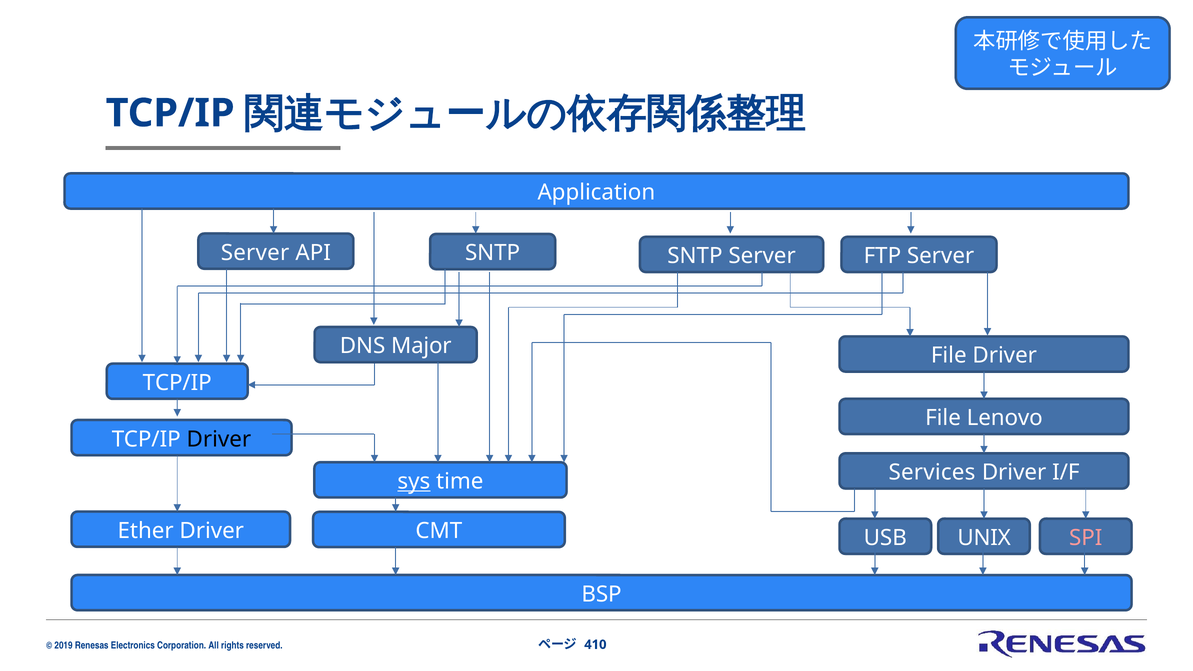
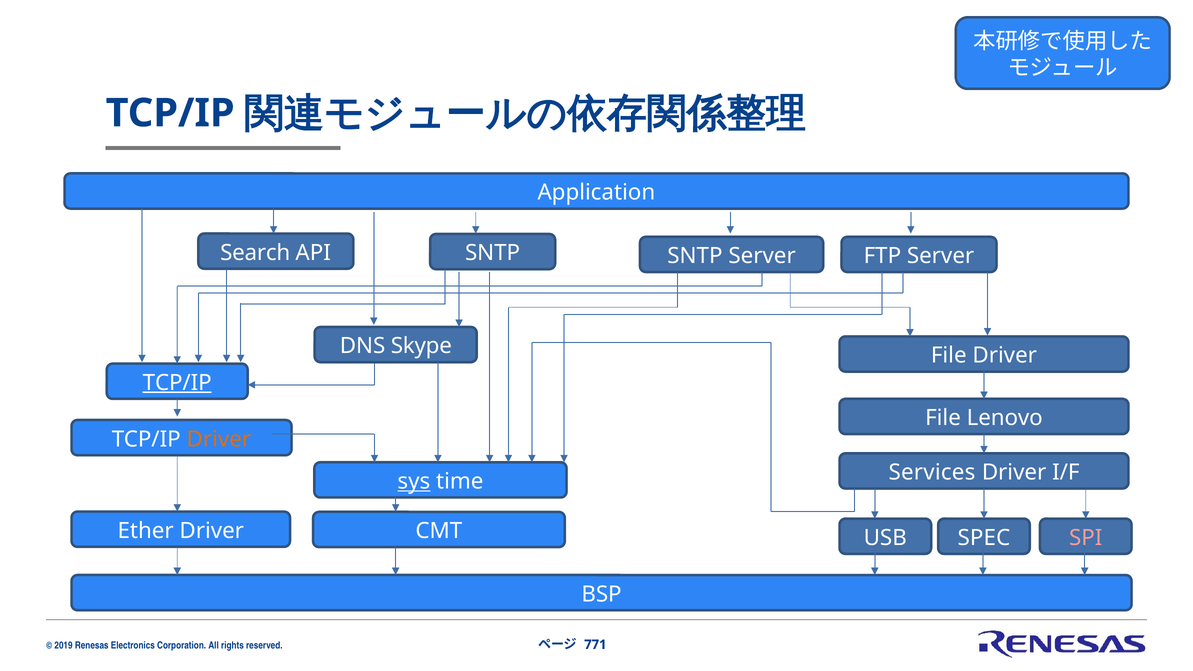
Server: Server -> Search (255, 253)
Major: Major -> Skype (421, 346)
TCP/IP underline: none -> present (177, 383)
Driver colour: black -> orange (219, 439)
UNIX: UNIX -> SPEC (984, 538)
410: 410 -> 771 (595, 645)
